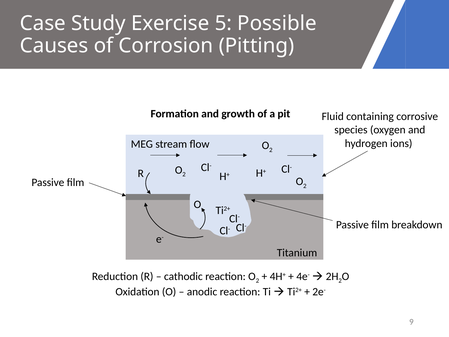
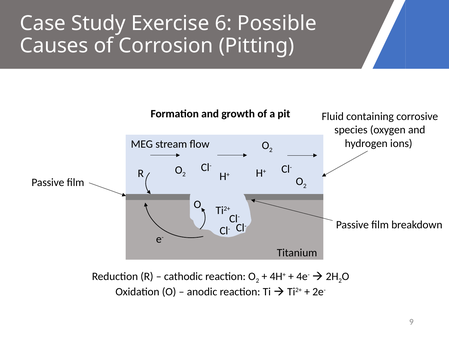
5: 5 -> 6 (223, 23)
